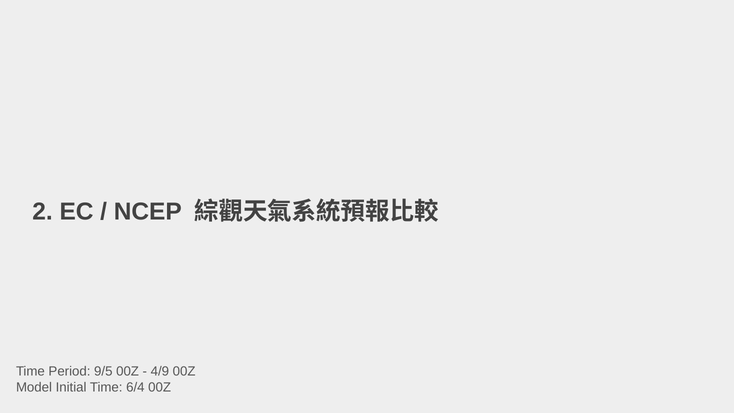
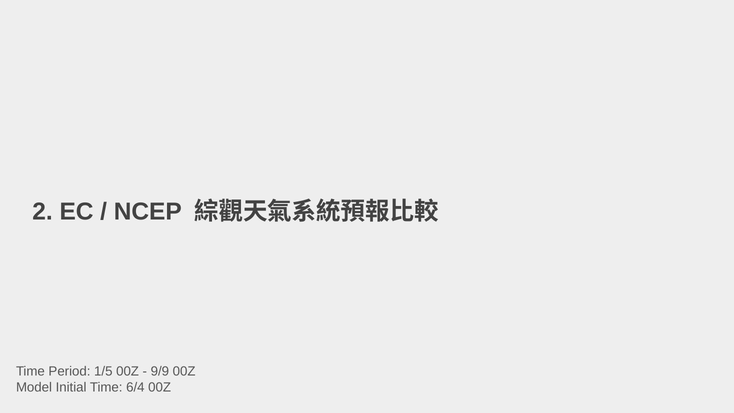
9/5: 9/5 -> 1/5 (103, 371)
4/9: 4/9 -> 9/9 (160, 371)
